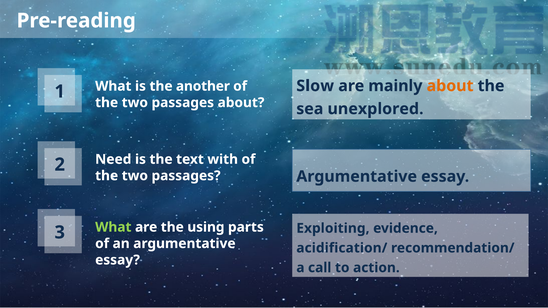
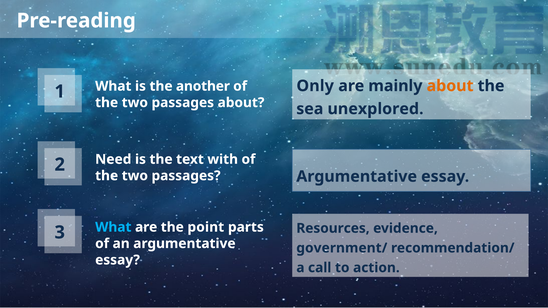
Slow: Slow -> Only (315, 86)
What colour: light green -> light blue (113, 227)
using: using -> point (206, 227)
Exploiting: Exploiting -> Resources (333, 228)
acidification/: acidification/ -> government/ (342, 248)
